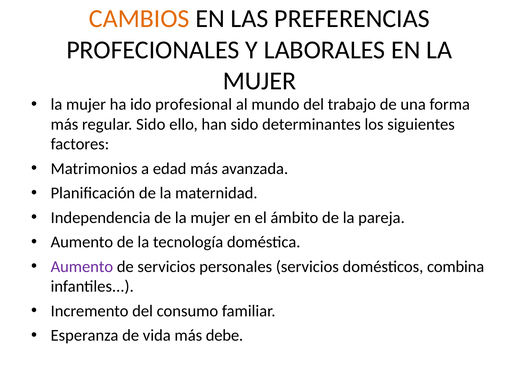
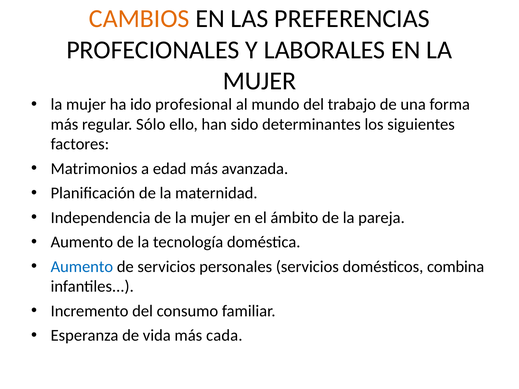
regular Sido: Sido -> Sólo (151, 124)
Aumento colour: purple -> blue (82, 267)
debe: debe -> cada (224, 336)
